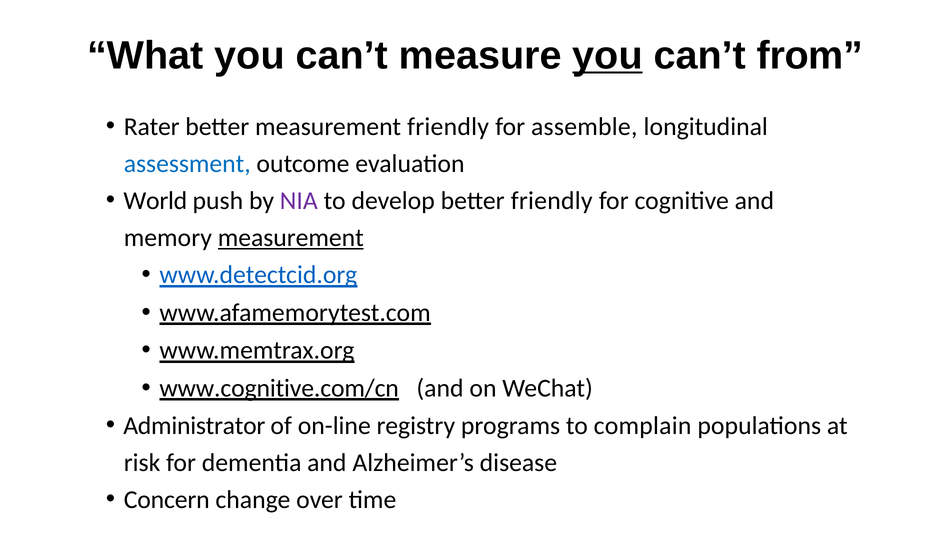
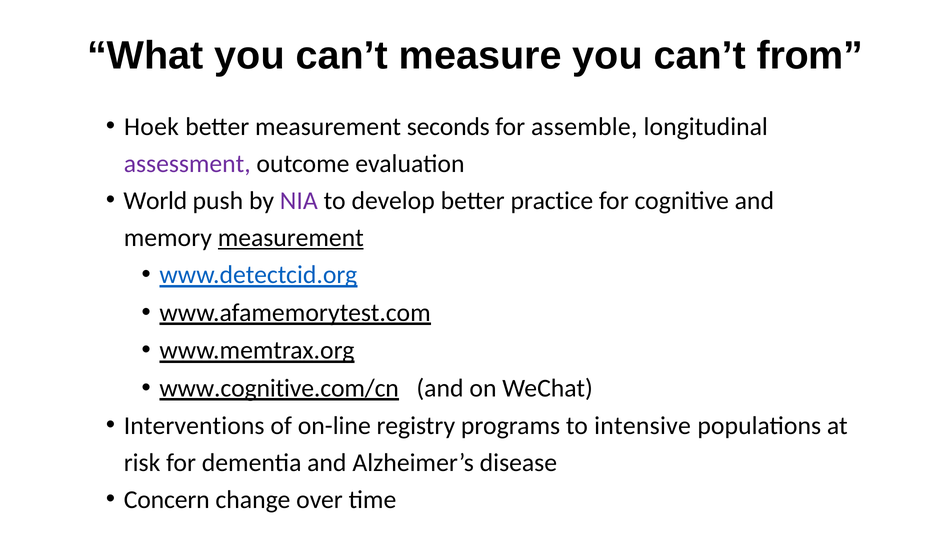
you underline: present -> none (608, 56)
Rater: Rater -> Hoek (151, 127)
measurement friendly: friendly -> seconds (448, 127)
assessment colour: blue -> purple (187, 164)
better friendly: friendly -> practice (552, 201)
Administrator: Administrator -> Interventions (194, 426)
complain: complain -> intensive (643, 426)
